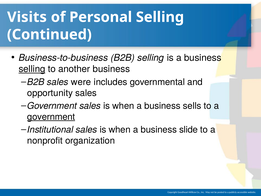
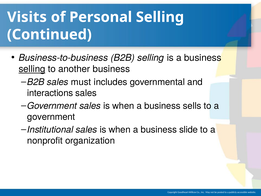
were: were -> must (81, 82)
opportunity: opportunity -> interactions (50, 93)
government underline: present -> none (51, 117)
